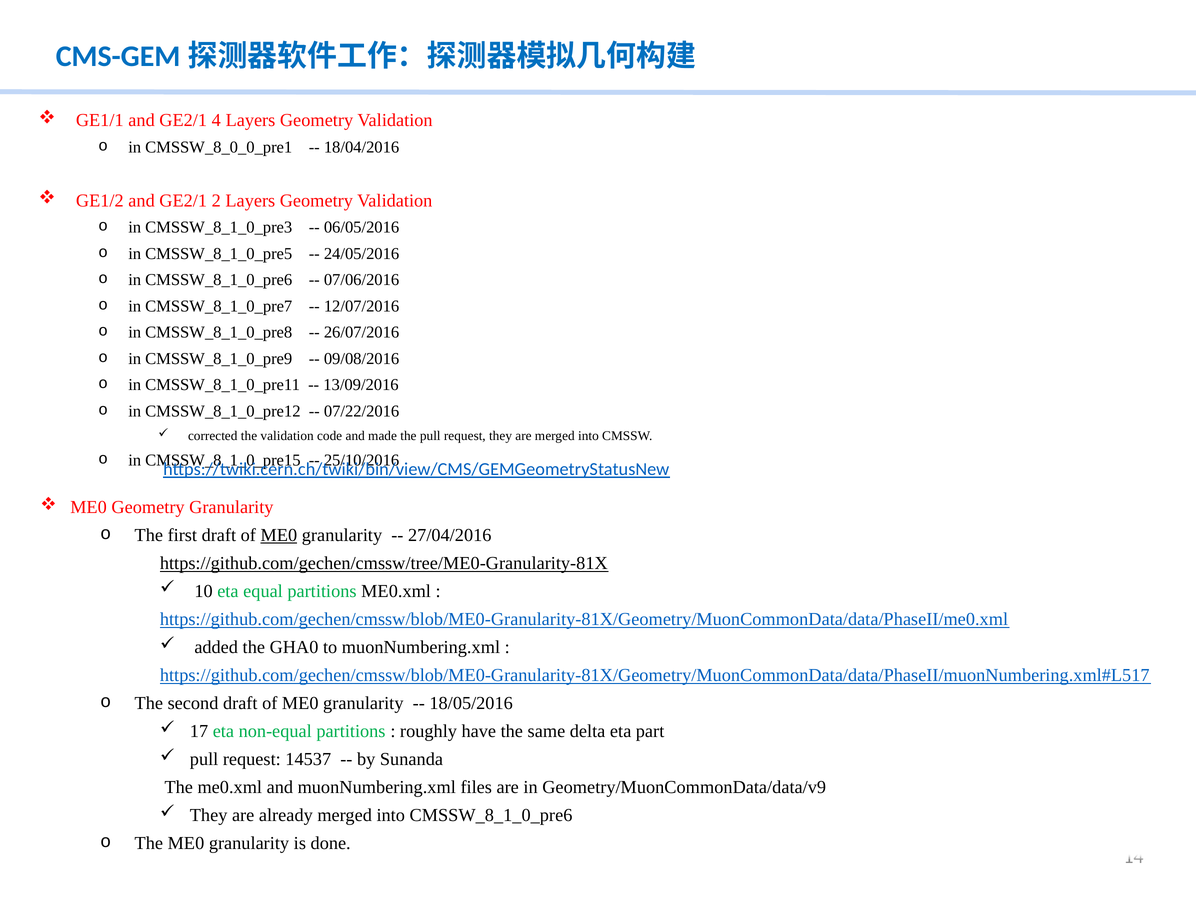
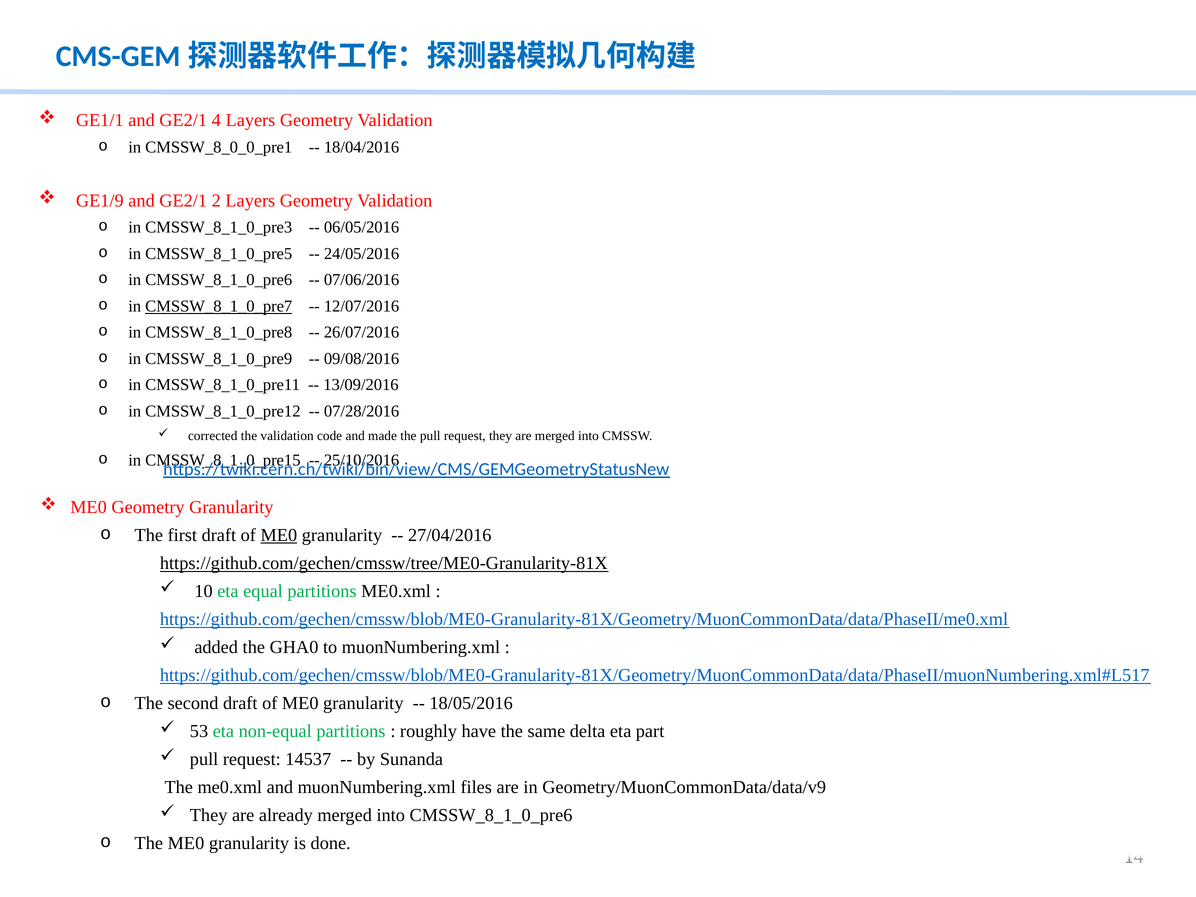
GE1/2: GE1/2 -> GE1/9 (100, 200)
CMSSW_8_1_0_pre7 underline: none -> present (219, 306)
07/22/2016: 07/22/2016 -> 07/28/2016 (362, 411)
17: 17 -> 53 (199, 731)
